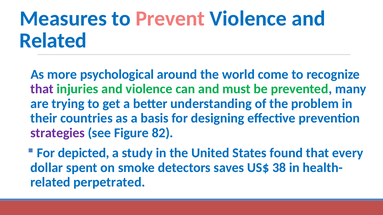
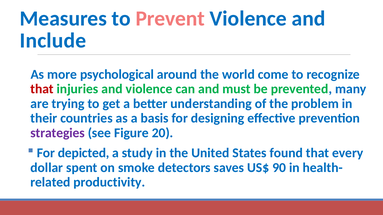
Related: Related -> Include (53, 41)
that colour: purple -> red (42, 89)
82: 82 -> 20 (163, 133)
38: 38 -> 90 (279, 168)
perpetrated: perpetrated -> productivity (109, 183)
